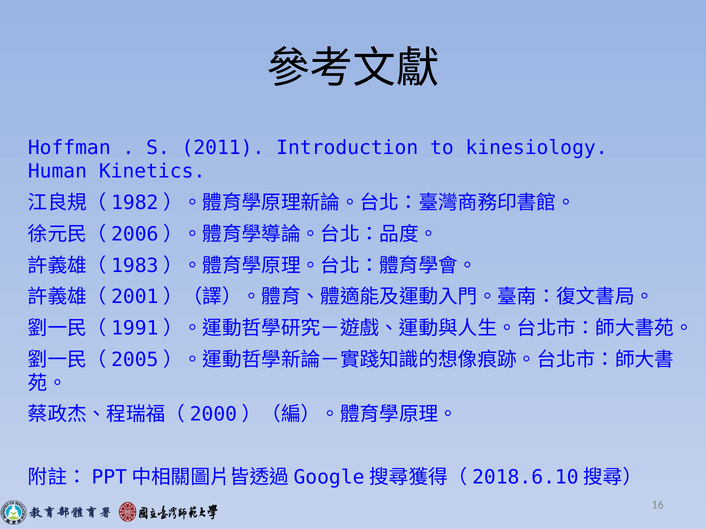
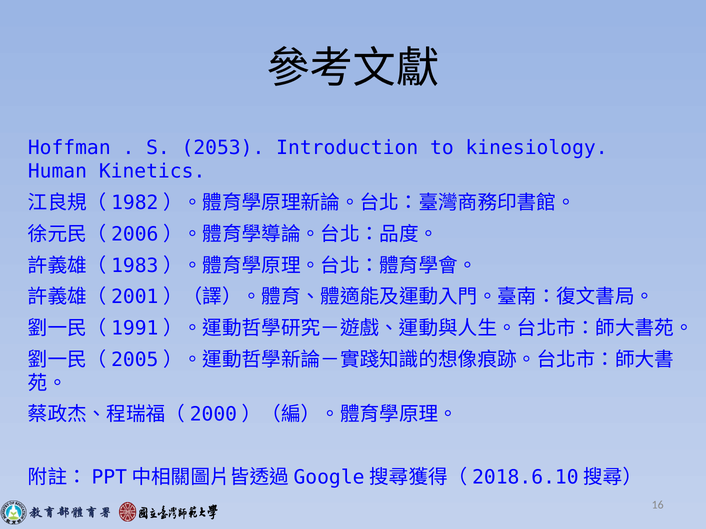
2011: 2011 -> 2053 (223, 148)
